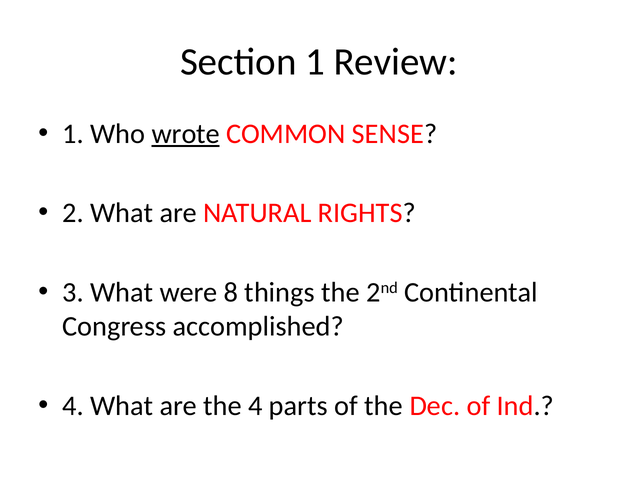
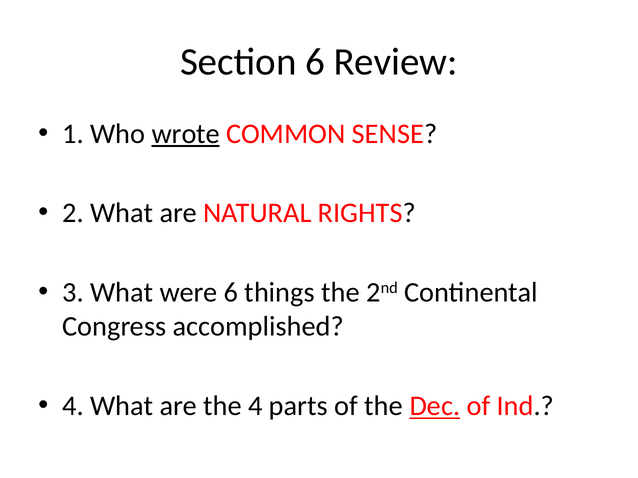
Section 1: 1 -> 6 (315, 62)
were 8: 8 -> 6 (231, 293)
Dec underline: none -> present (435, 406)
